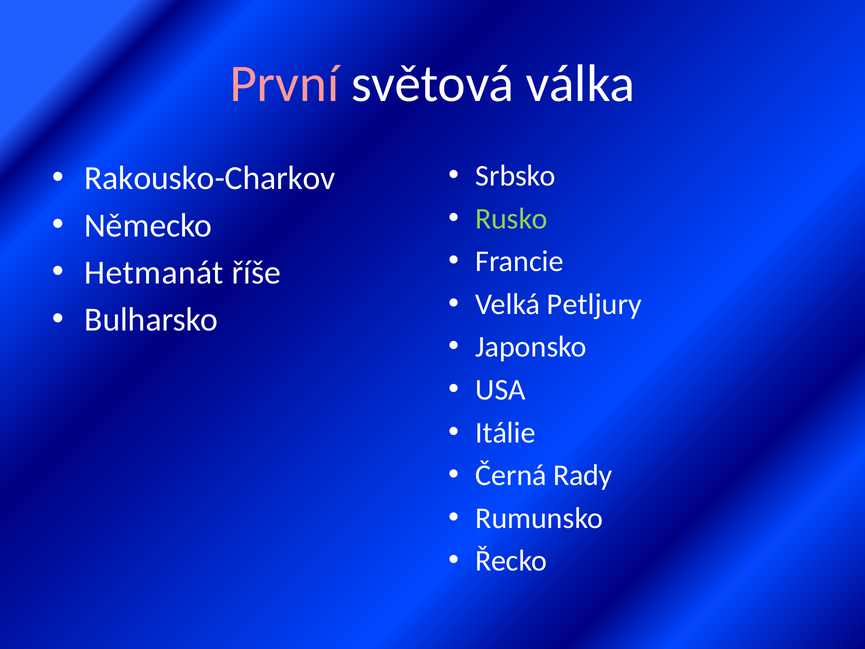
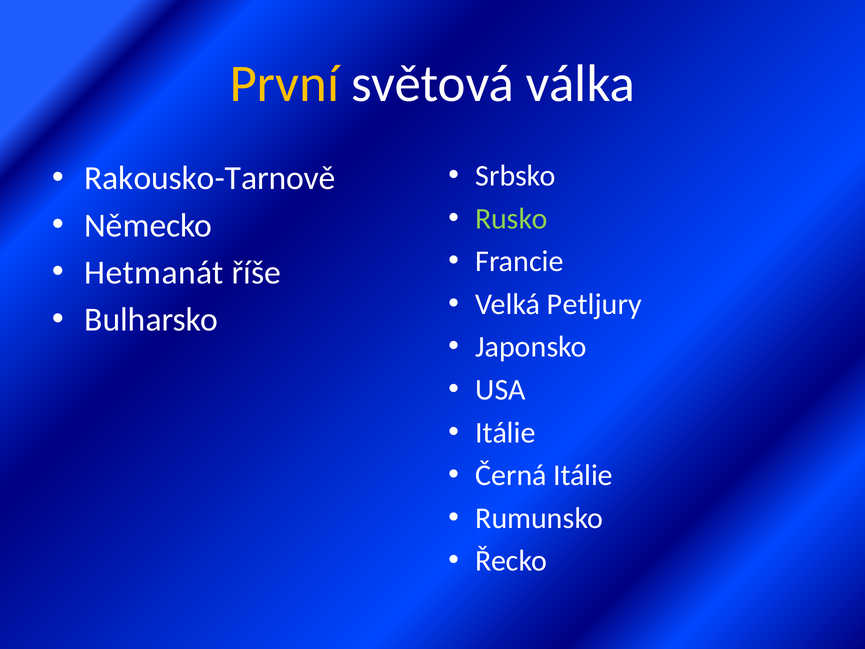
První colour: pink -> yellow (284, 84)
Rakousko-Charkov: Rakousko-Charkov -> Rakousko-Tarnově (210, 178)
Černá Rady: Rady -> Itálie (583, 475)
